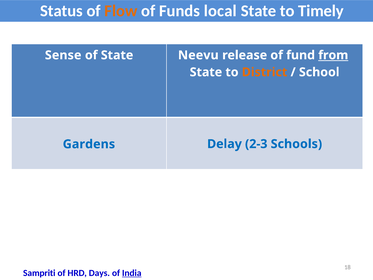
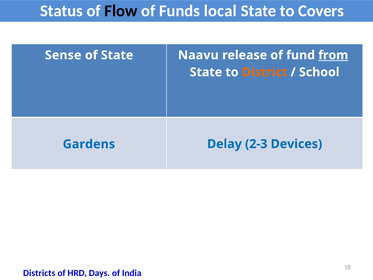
Flow colour: orange -> black (121, 11)
Timely: Timely -> Covers (321, 11)
Neevu: Neevu -> Naavu (198, 55)
Schools: Schools -> Devices (296, 144)
Sampriti: Sampriti -> Districts (39, 273)
India underline: present -> none (132, 273)
